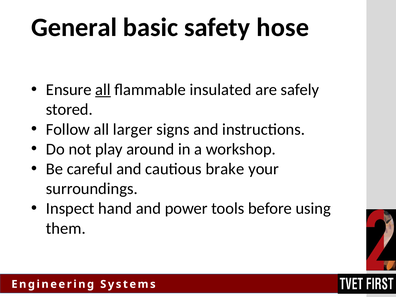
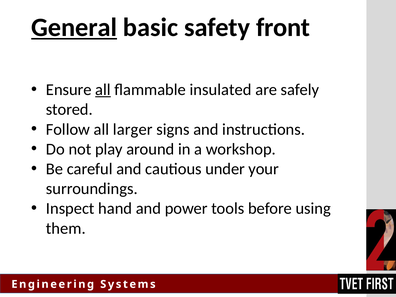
General underline: none -> present (74, 27)
hose: hose -> front (283, 27)
brake: brake -> under (225, 169)
